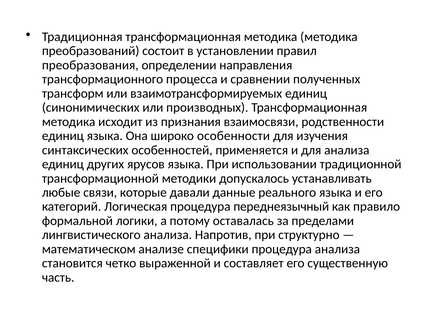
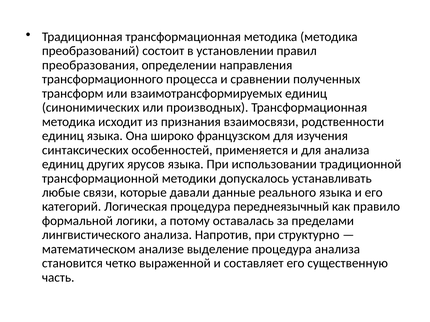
особенности: особенности -> французском (234, 136)
специфики: специфики -> выделение (218, 250)
